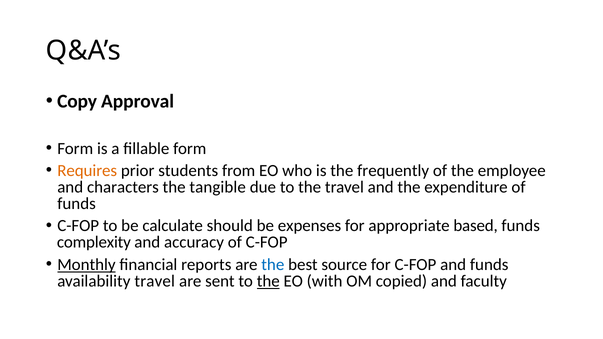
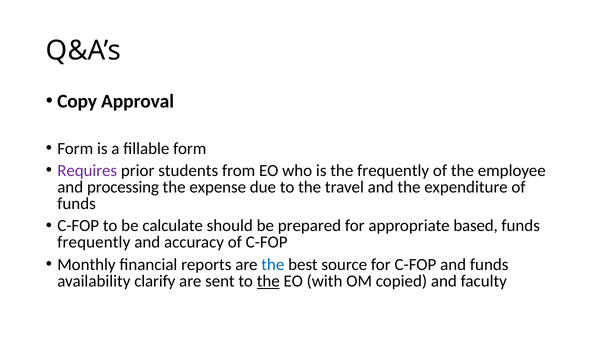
Requires colour: orange -> purple (87, 171)
characters: characters -> processing (123, 187)
tangible: tangible -> expense (218, 187)
expenses: expenses -> prepared (309, 226)
complexity: complexity -> frequently (94, 243)
Monthly underline: present -> none (86, 265)
availability travel: travel -> clarify (155, 281)
